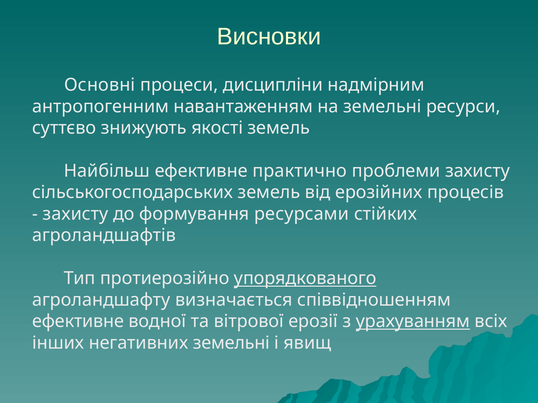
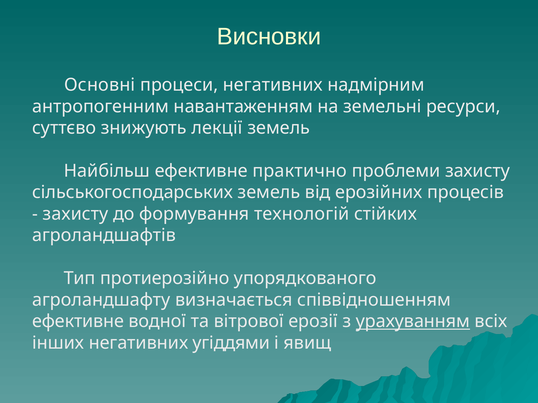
процеси дисципліни: дисципліни -> негативних (273, 85)
якості: якості -> лекції (217, 128)
ресурсами: ресурсами -> технологій (302, 214)
упорядкованого underline: present -> none (305, 279)
негативних земельні: земельні -> угіддями (231, 343)
